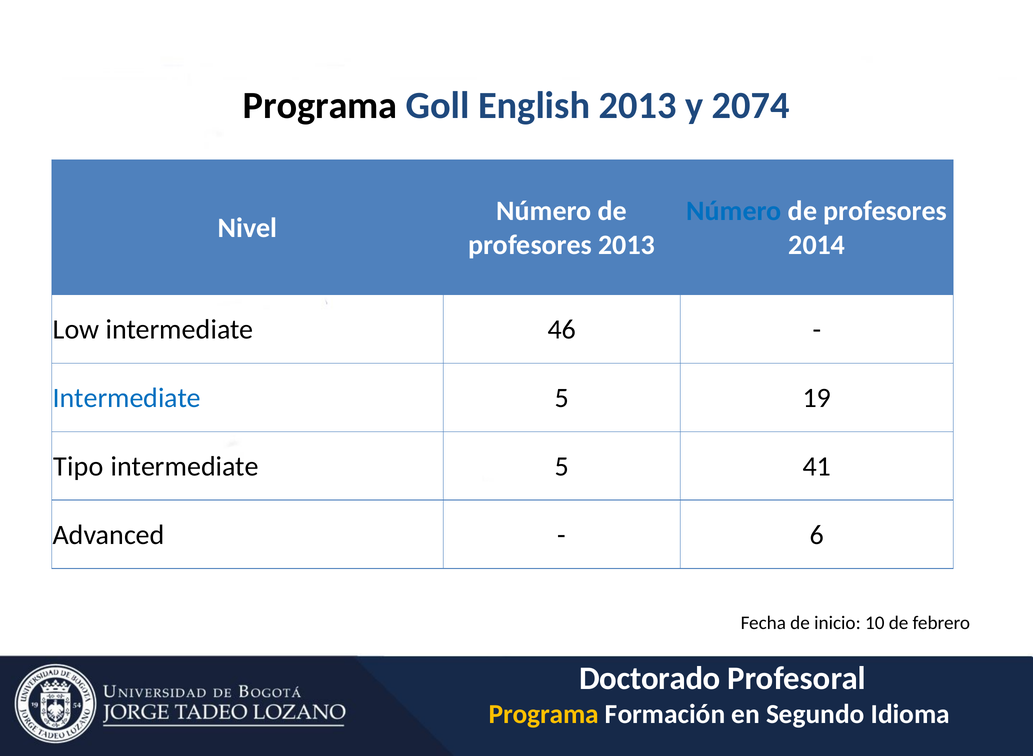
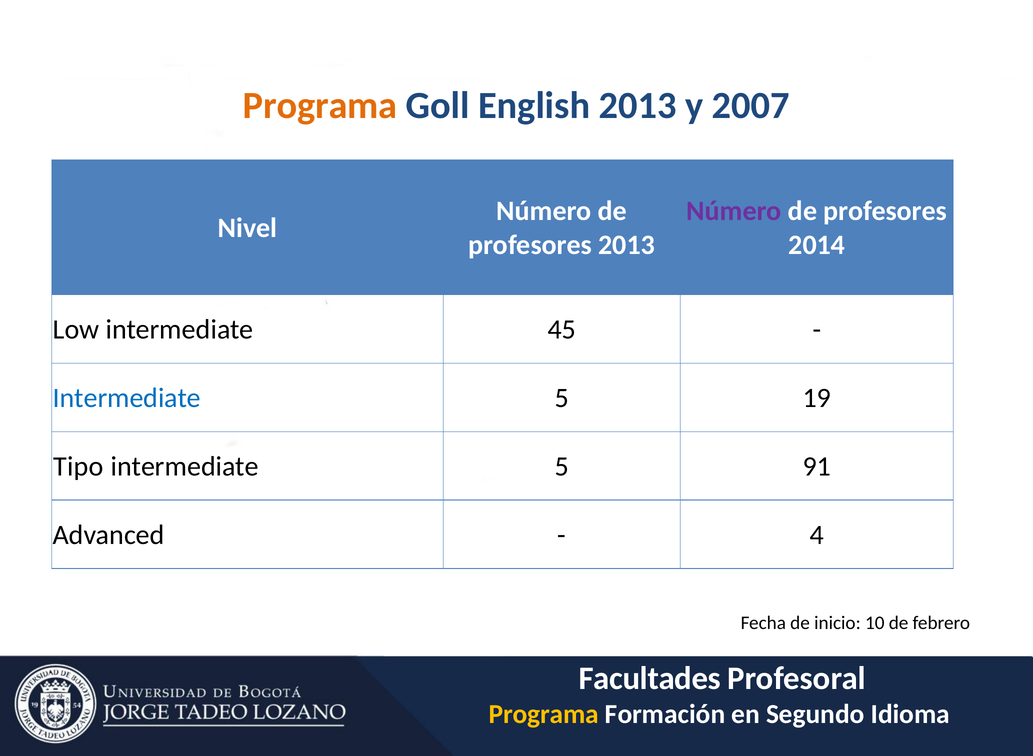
Programa colour: black -> orange (320, 106)
2074: 2074 -> 2007 (751, 106)
Número colour: blue -> purple (734, 211)
46: 46 -> 45 (562, 330)
41: 41 -> 91 (817, 467)
6: 6 -> 4 (817, 536)
Doctorado: Doctorado -> Facultades (650, 679)
